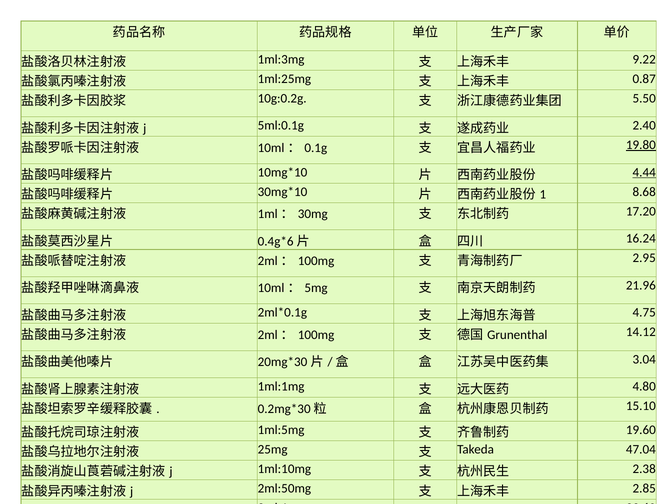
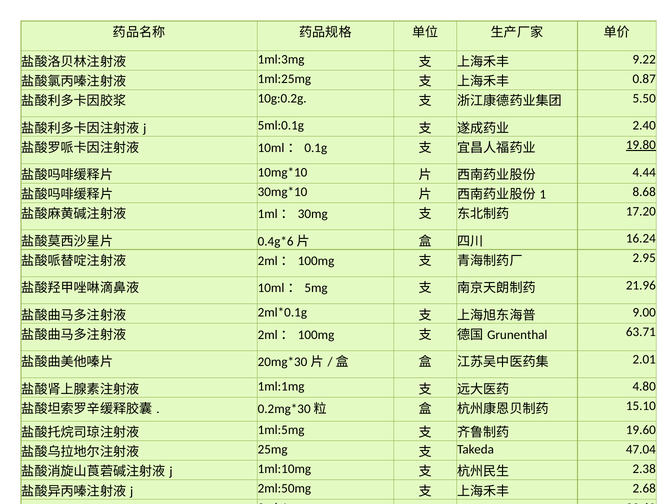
4.44 underline: present -> none (644, 172)
4.75: 4.75 -> 9.00 (644, 312)
14.12: 14.12 -> 63.71 (641, 332)
3.04: 3.04 -> 2.01 (644, 359)
2.85: 2.85 -> 2.68 (644, 488)
